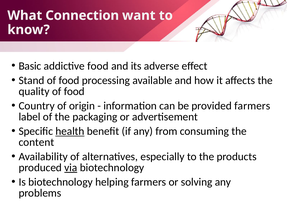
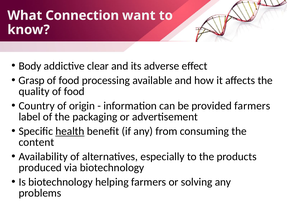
Basic: Basic -> Body (30, 66)
addictive food: food -> clear (98, 66)
Stand: Stand -> Grasp (32, 80)
via underline: present -> none (71, 167)
